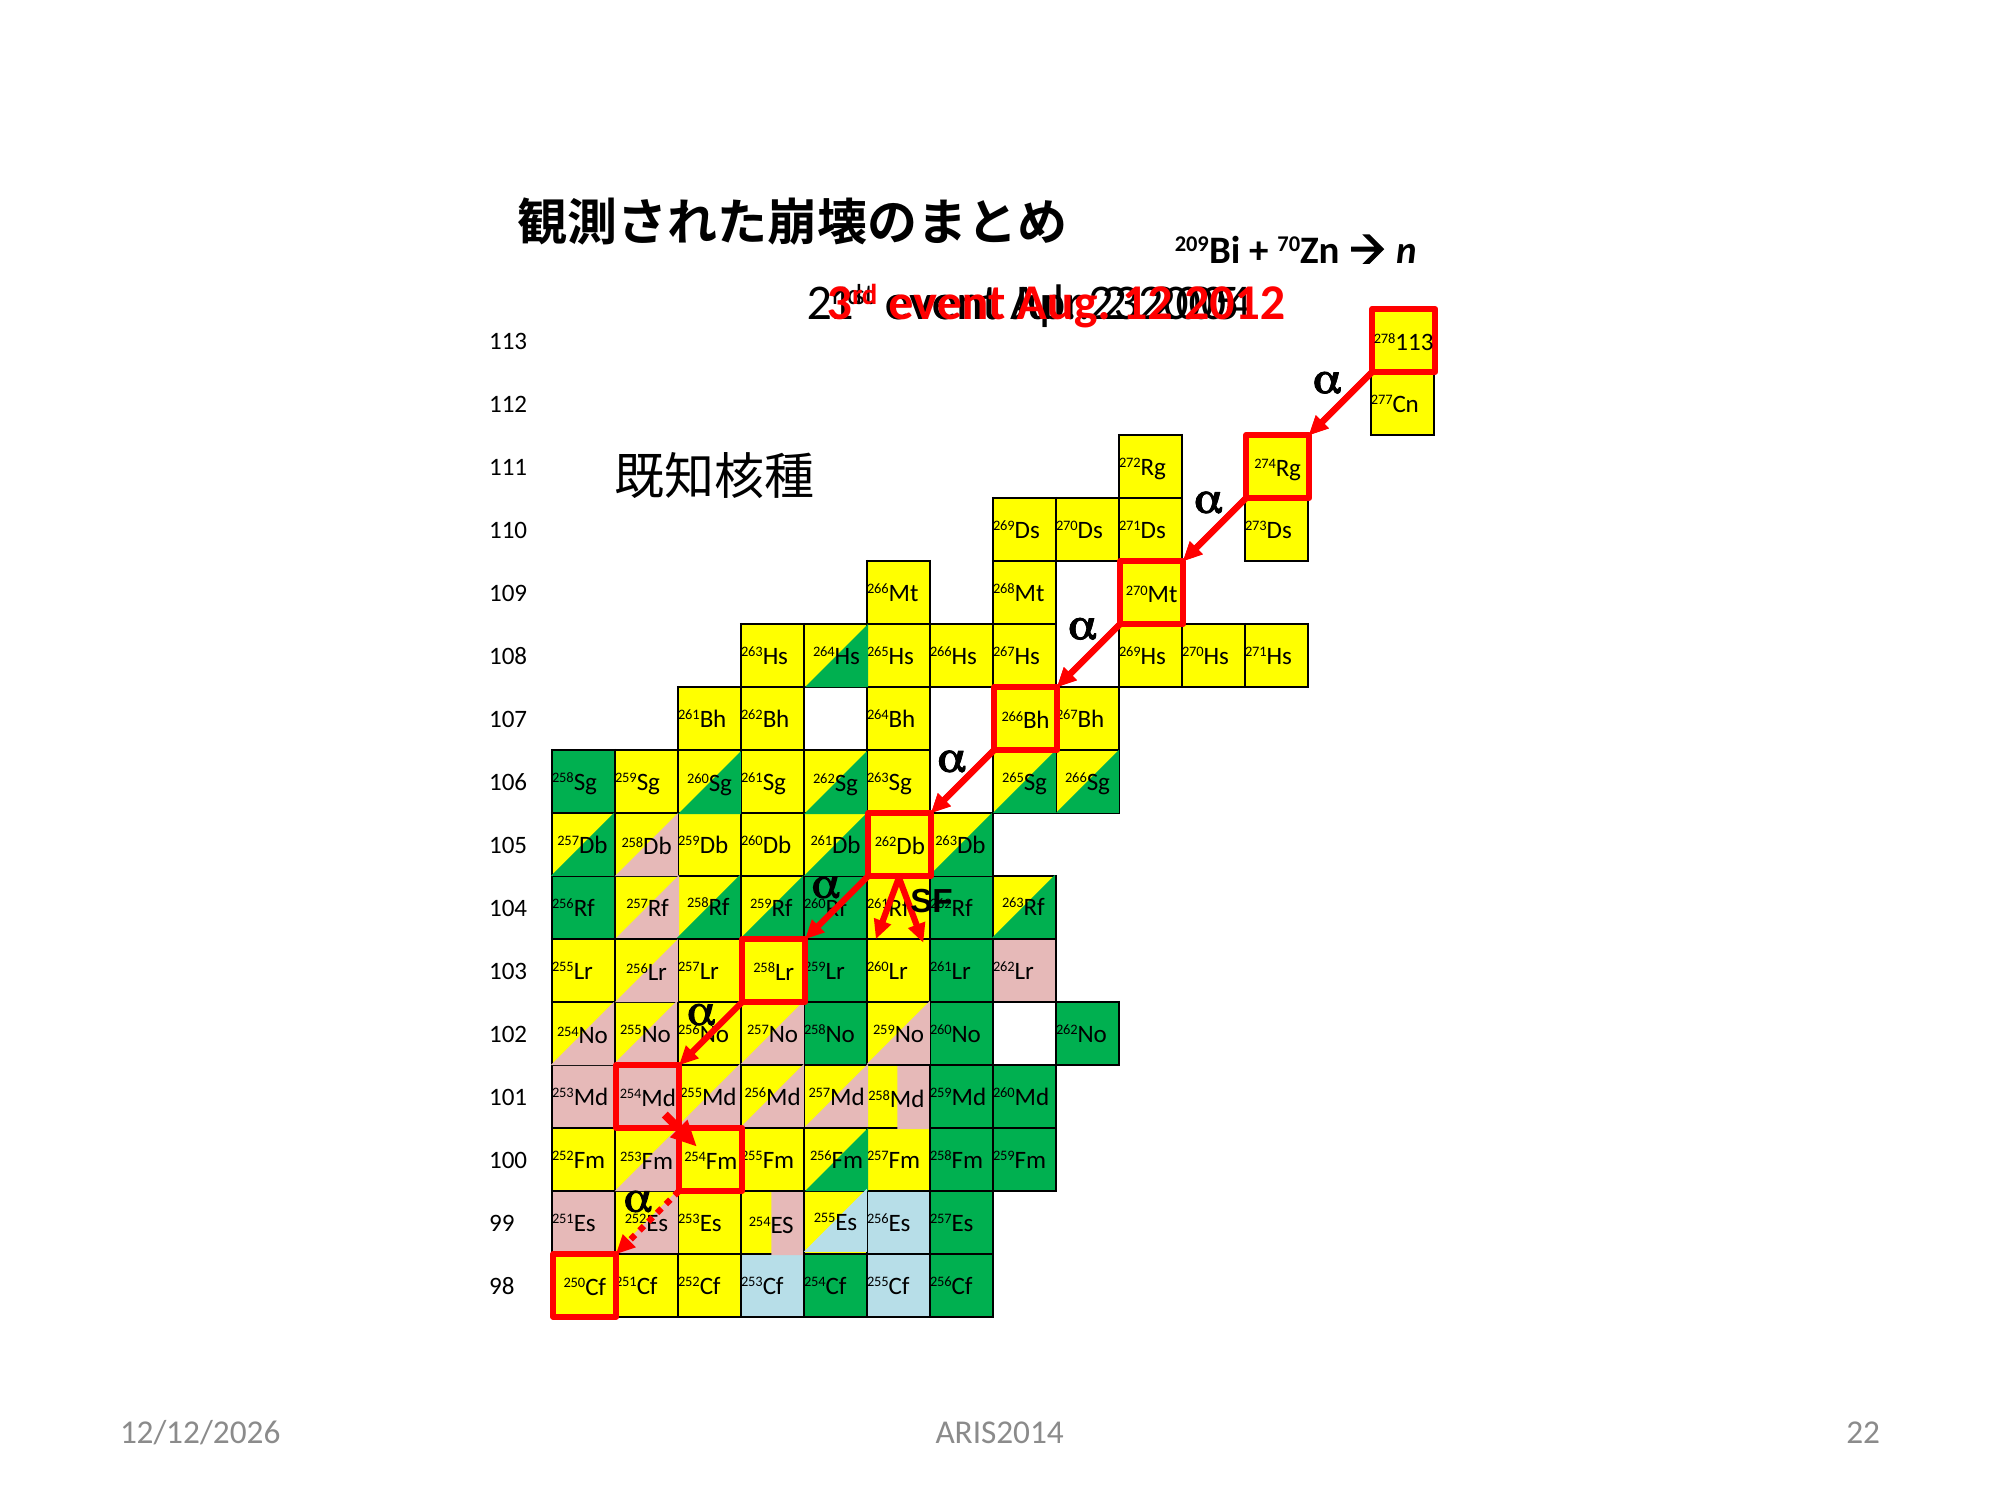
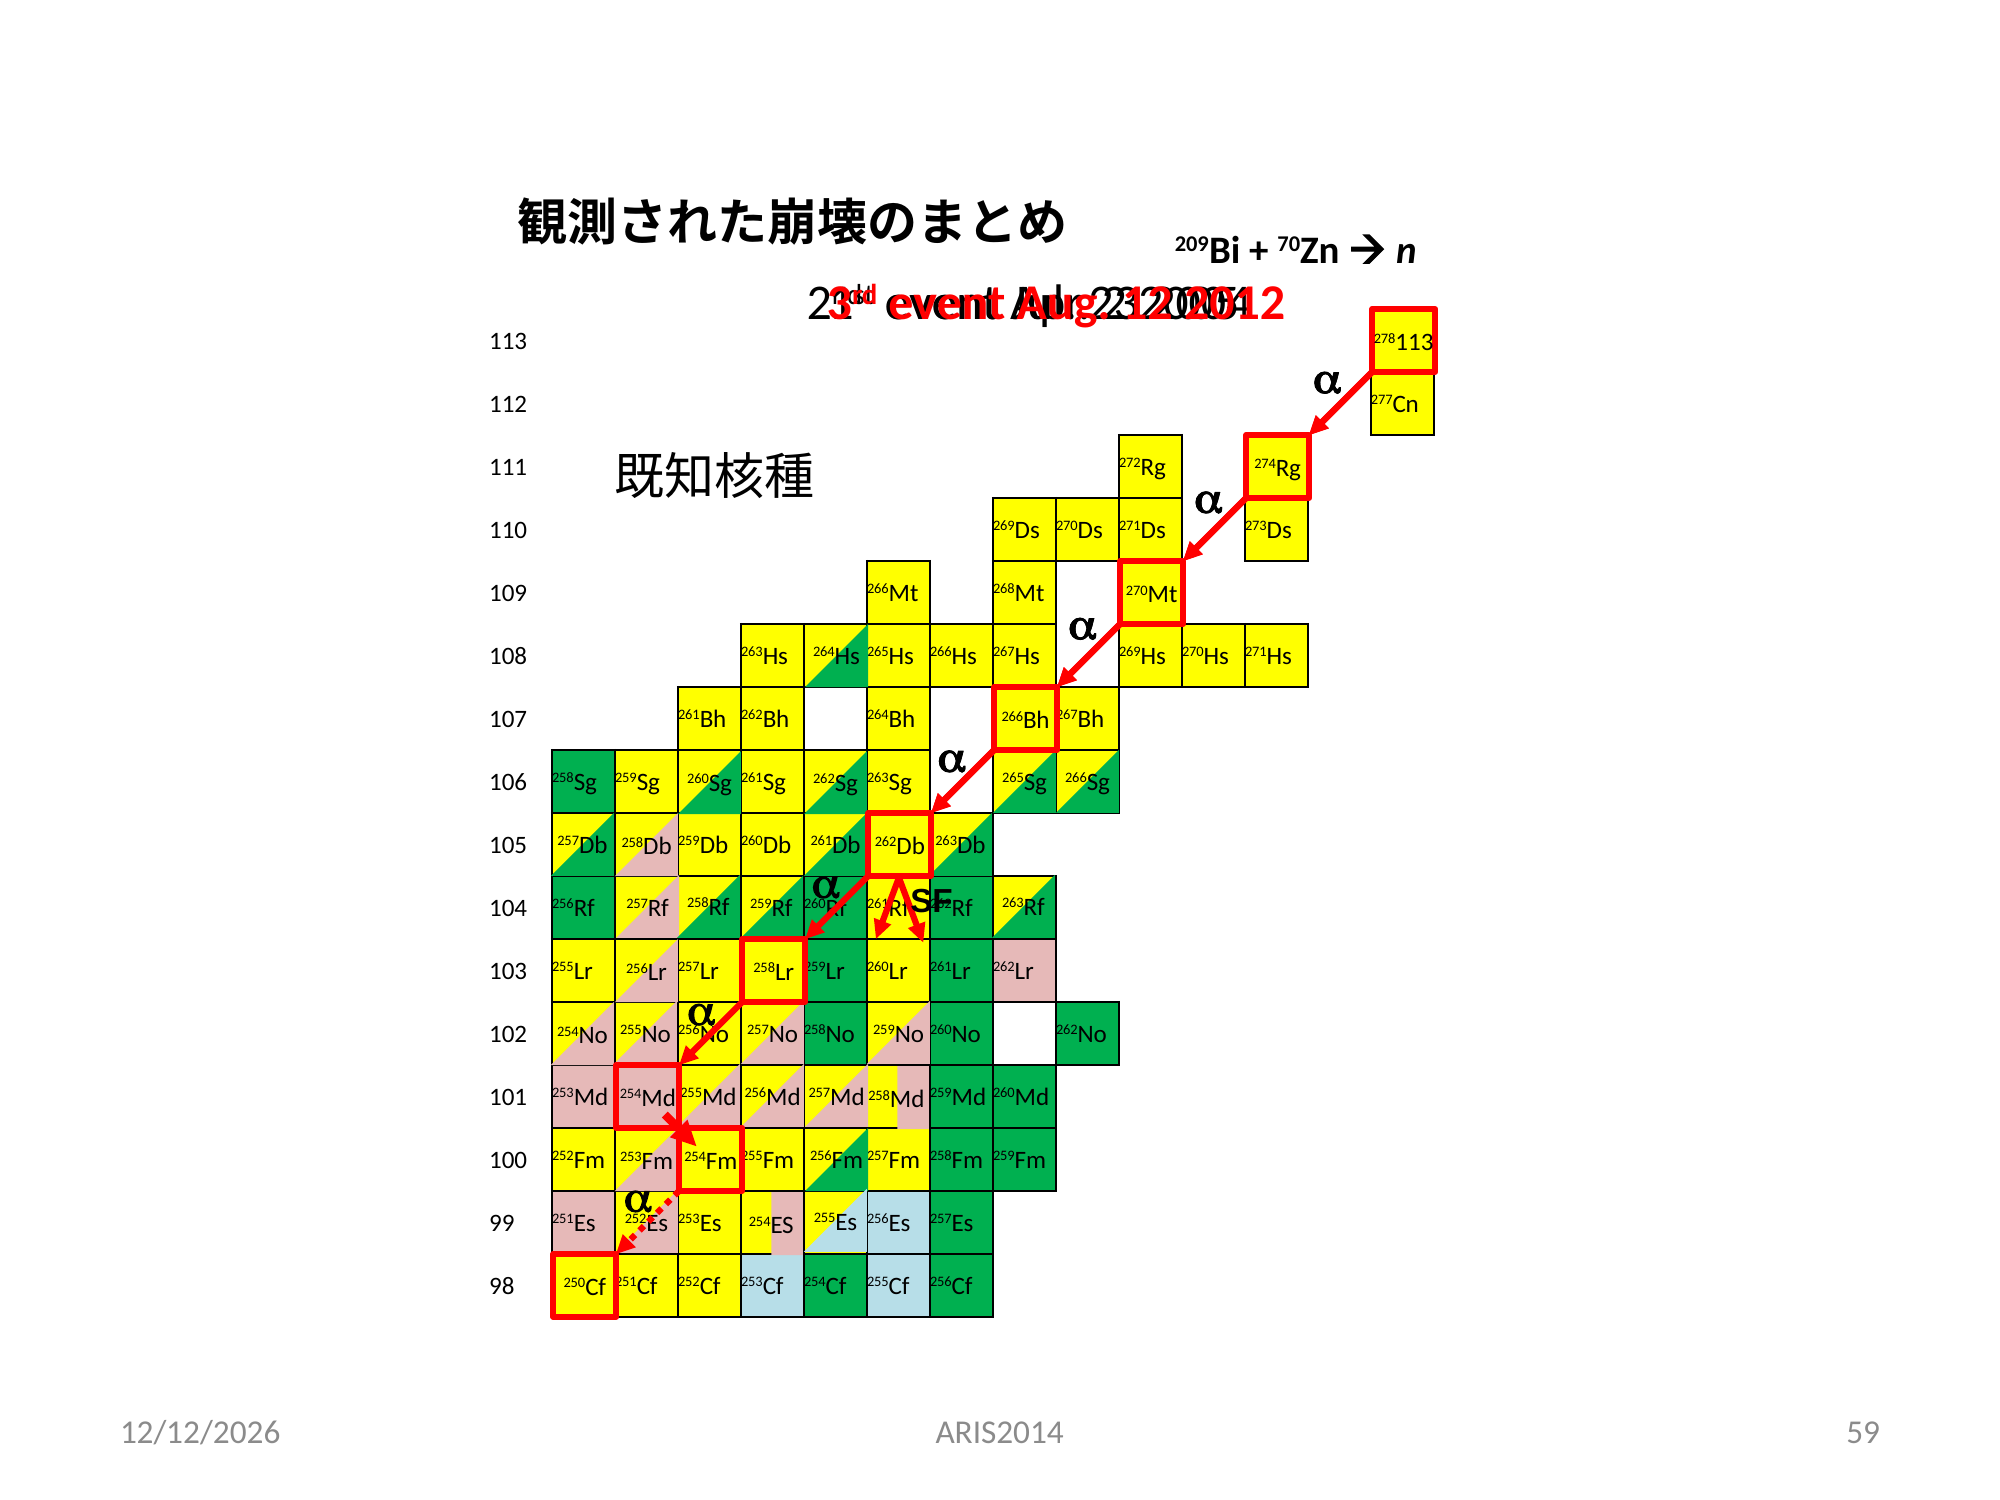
22: 22 -> 59 (1863, 1432)
